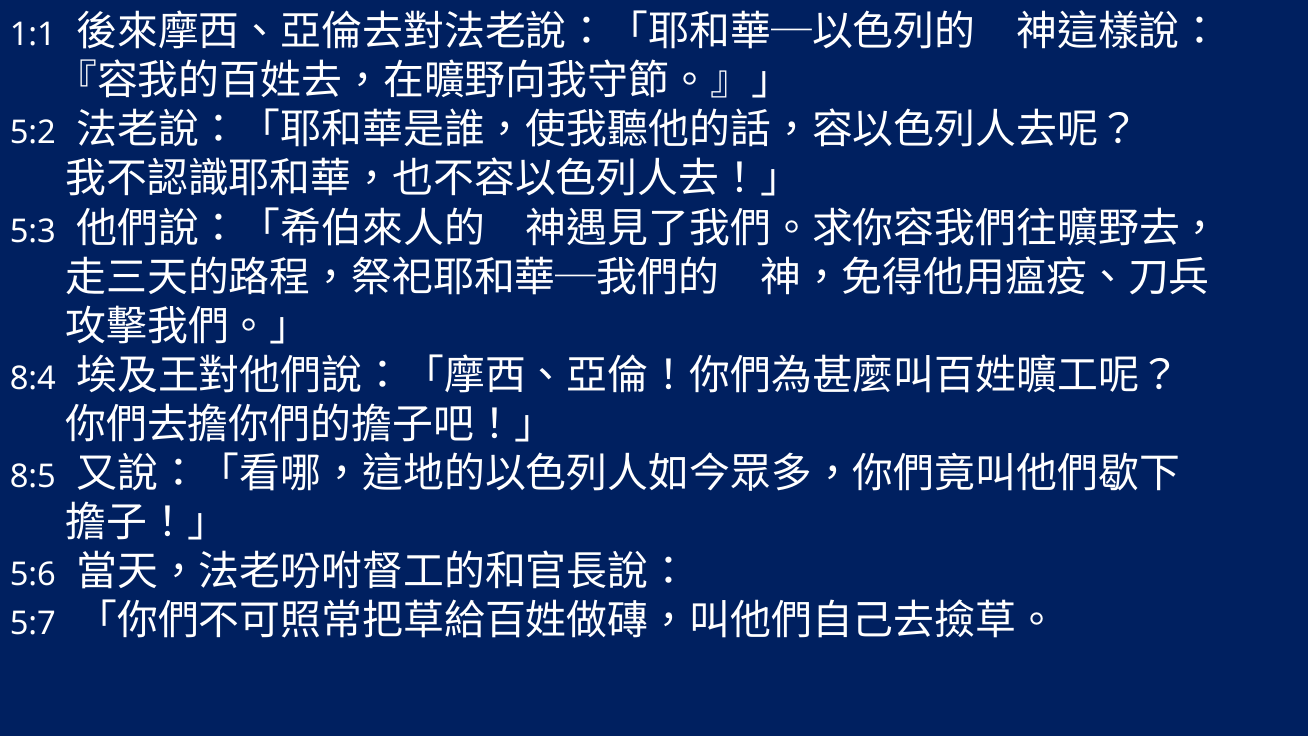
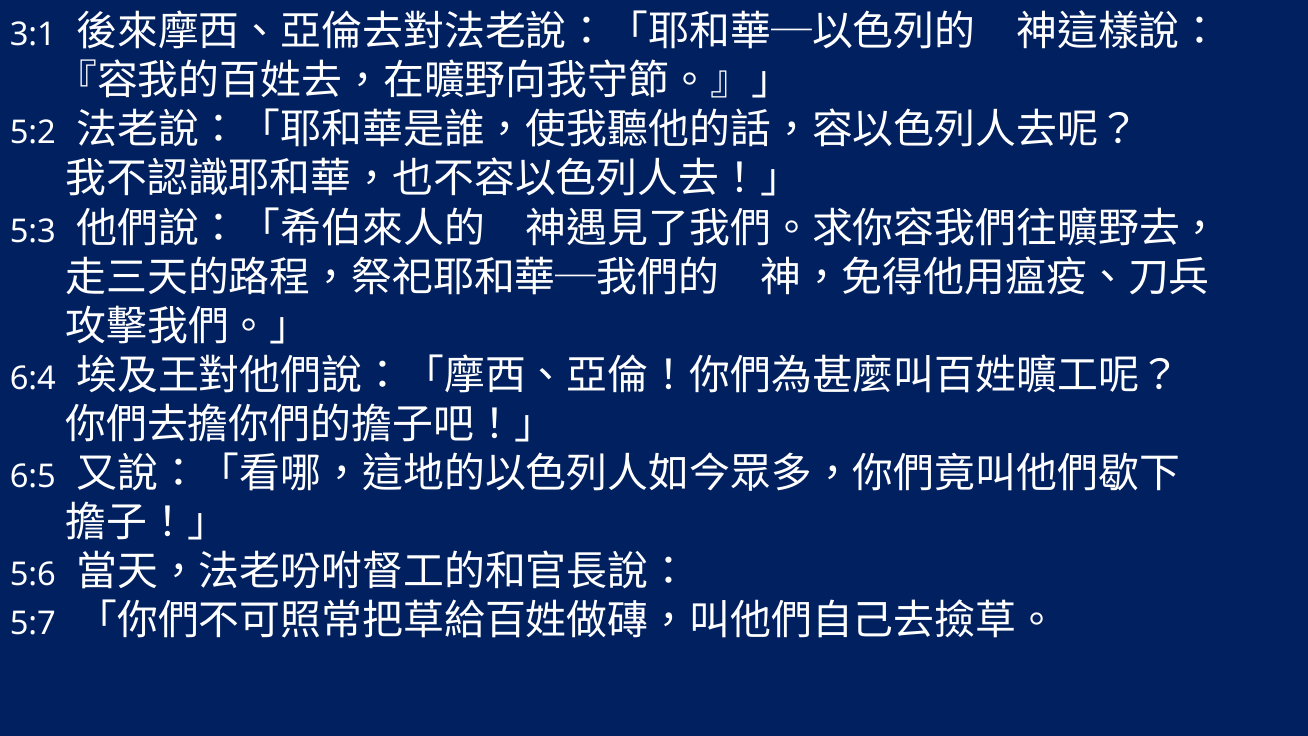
1:1: 1:1 -> 3:1 (33, 35)
8:4: 8:4 -> 6:4 (33, 378)
8:5: 8:5 -> 6:5 (33, 476)
